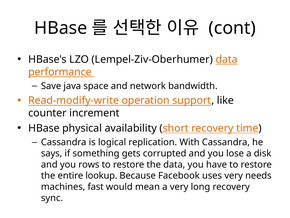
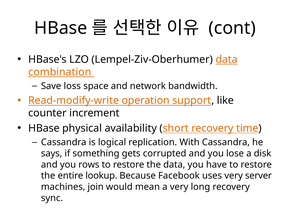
performance: performance -> combination (60, 72)
java: java -> loss (72, 86)
needs: needs -> server (258, 175)
fast: fast -> join (96, 186)
